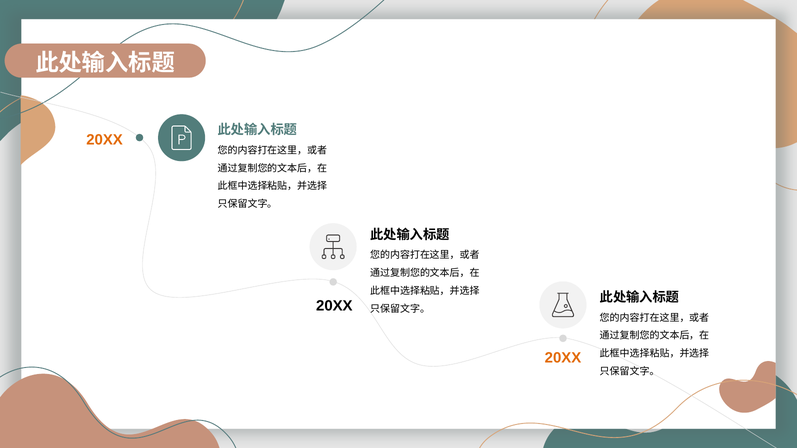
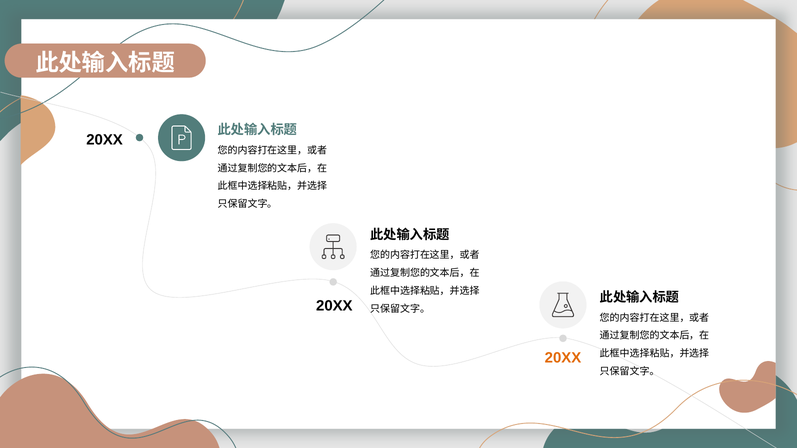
20XX colour: orange -> black (105, 140)
